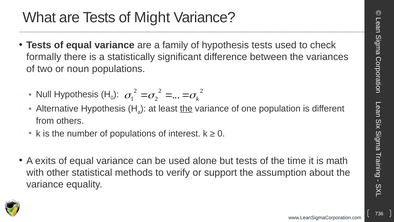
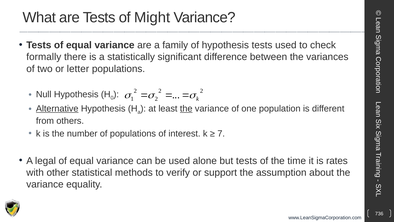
noun: noun -> letter (78, 69)
Alternative underline: none -> present (57, 108)
0: 0 -> 7 (221, 133)
exits: exits -> legal (45, 161)
math: math -> rates (337, 161)
